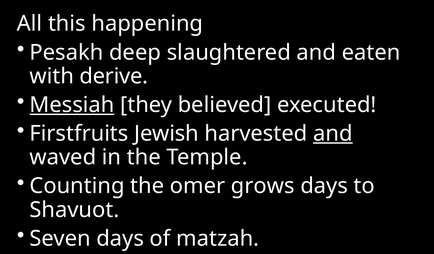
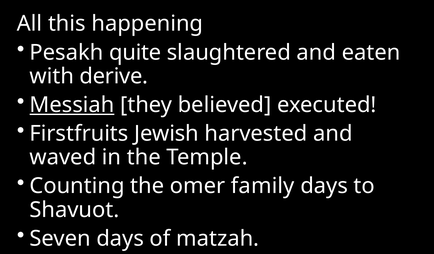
deep: deep -> quite (135, 53)
and underline: present -> none (333, 134)
grows: grows -> family (263, 186)
